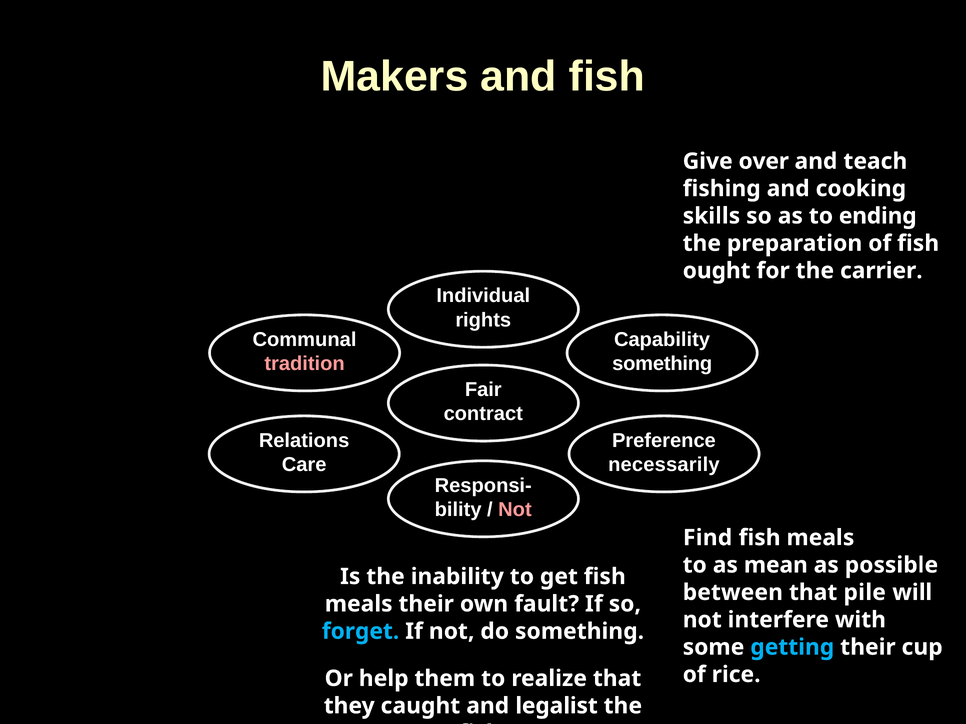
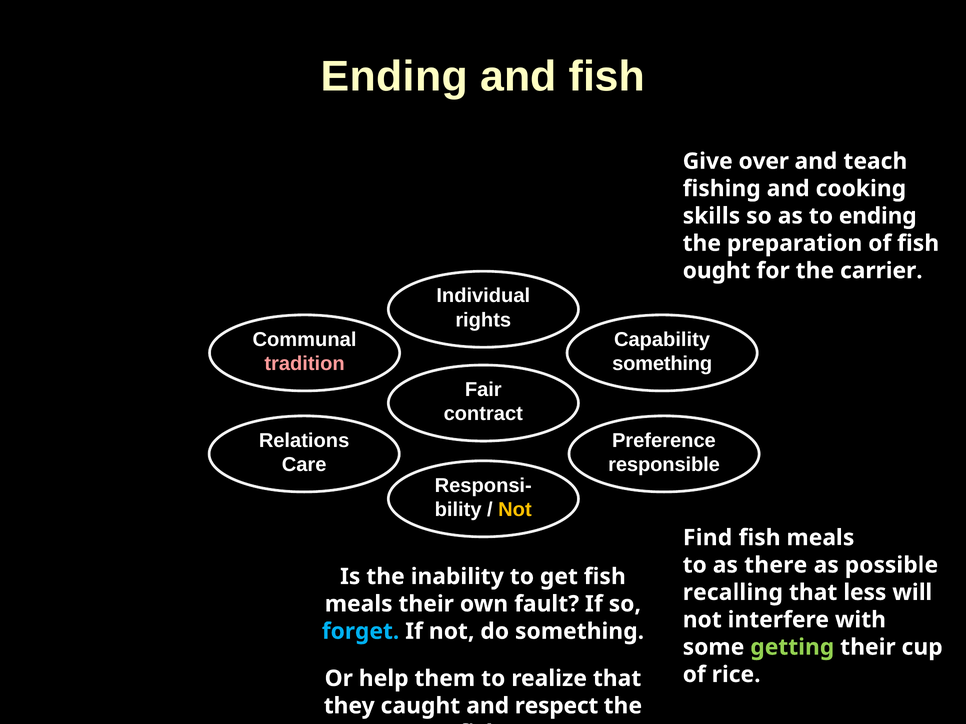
Makers: Makers -> Ending (394, 77)
necessarily: necessarily -> responsible (664, 465)
Not colour: pink -> yellow (515, 510)
mean: mean -> there (776, 565)
between: between -> recalling (733, 593)
pile: pile -> less (865, 593)
getting colour: light blue -> light green (792, 648)
legalist: legalist -> respect (557, 706)
